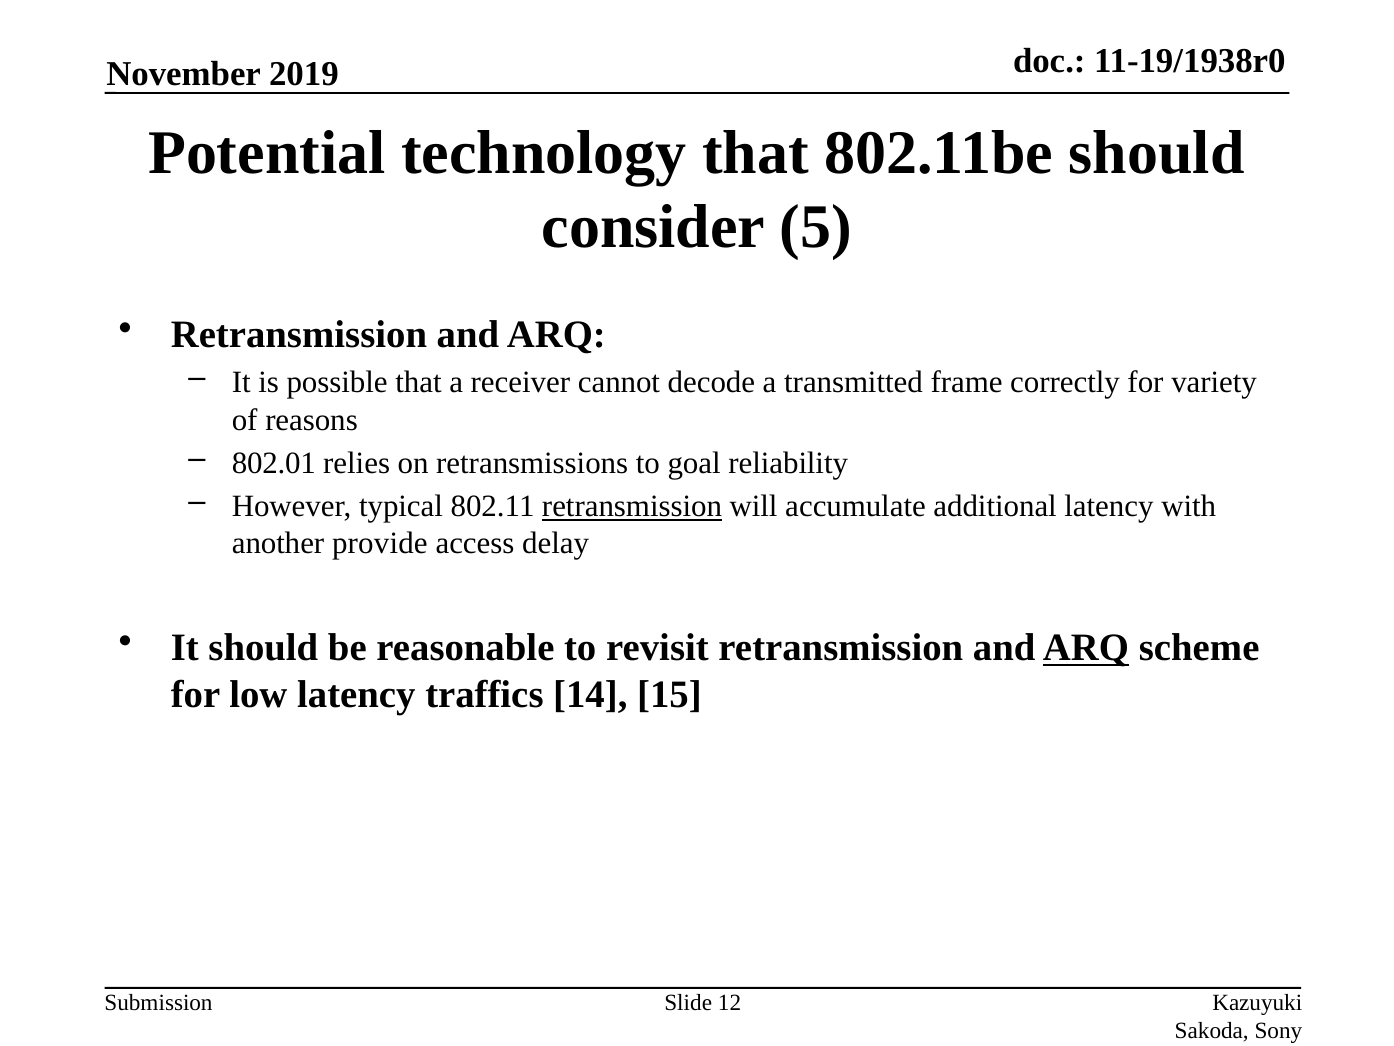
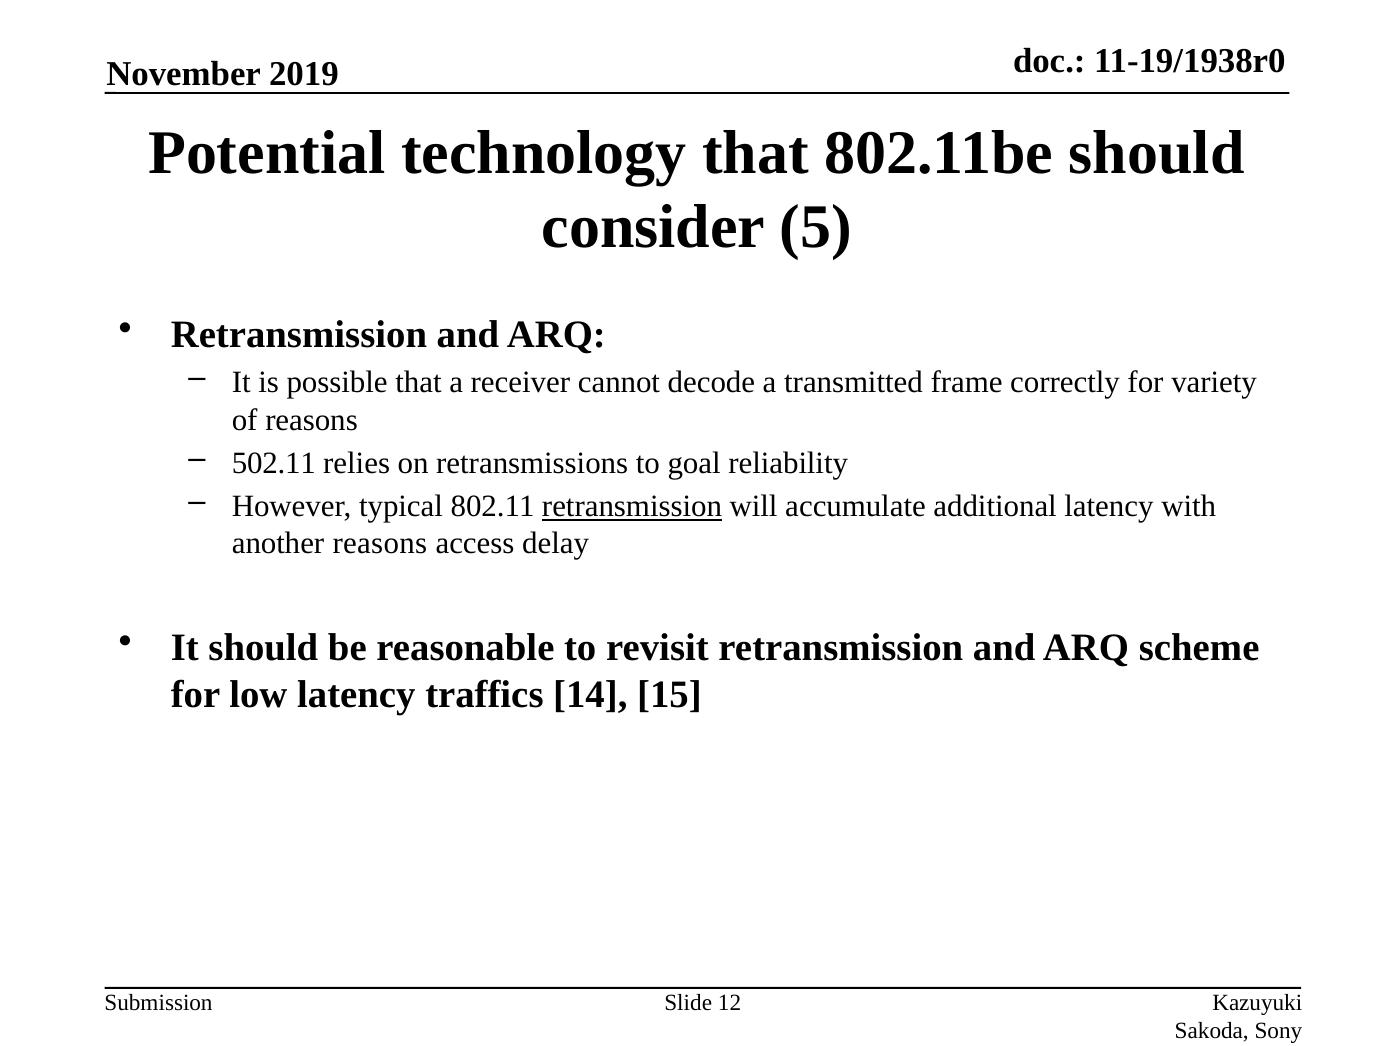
802.01: 802.01 -> 502.11 (274, 463)
another provide: provide -> reasons (380, 543)
ARQ underline: present -> none (1086, 648)
